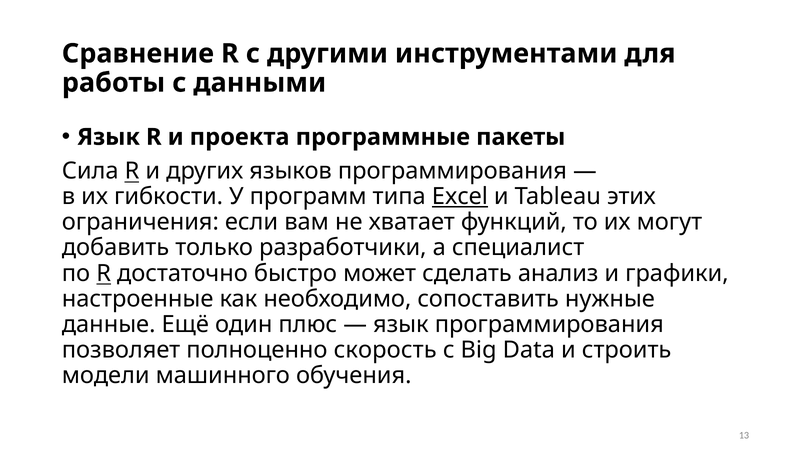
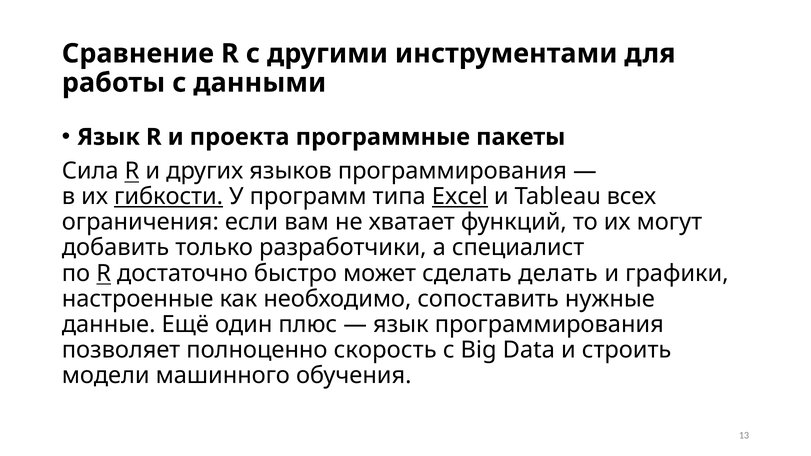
гибкости underline: none -> present (169, 197)
этих: этих -> всех (631, 197)
анализ: анализ -> делать (558, 273)
